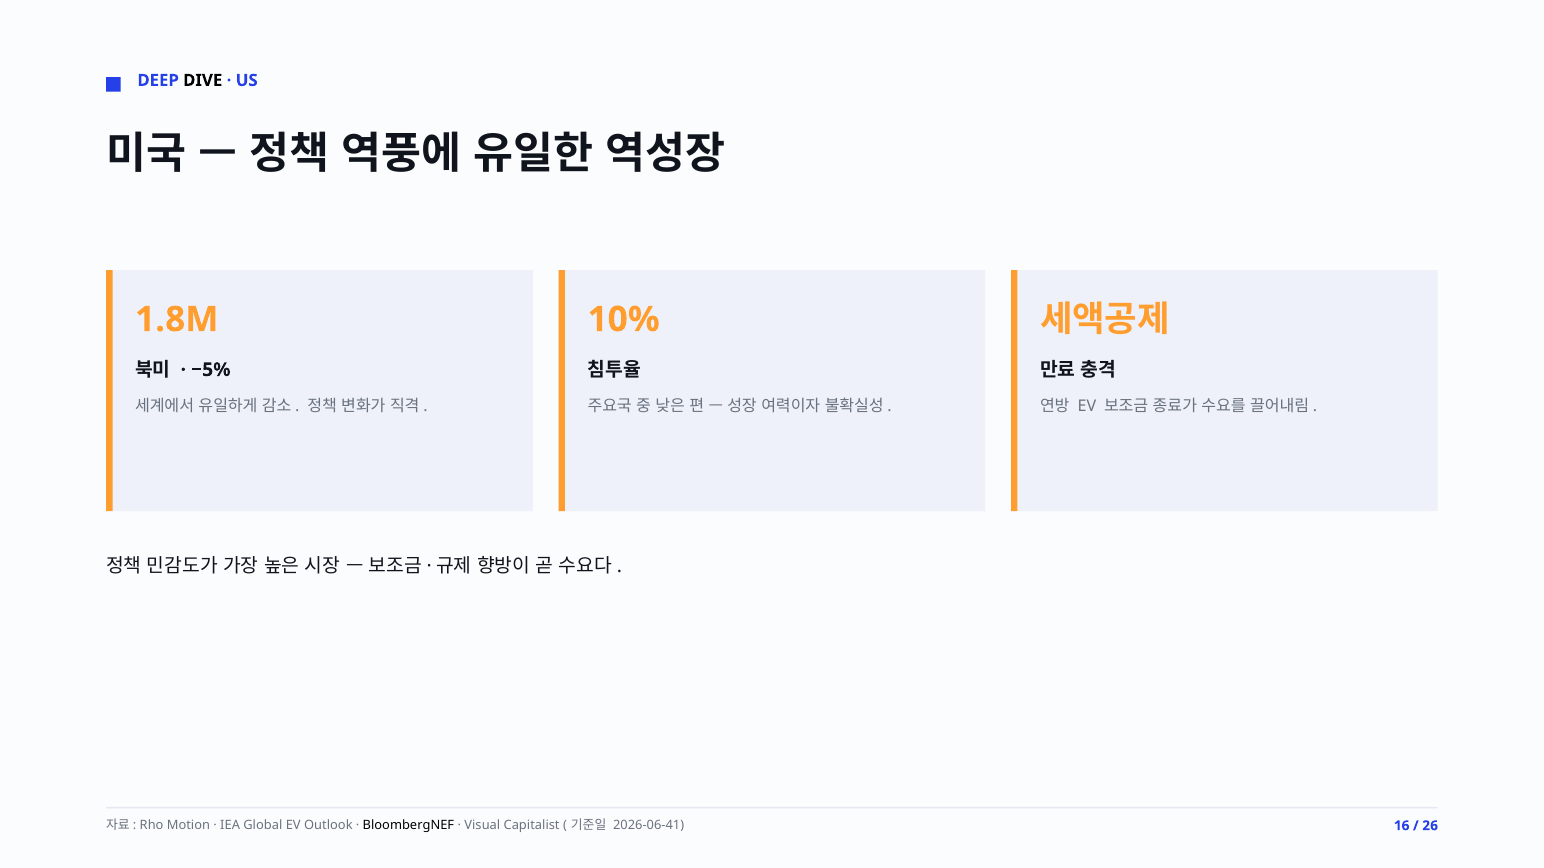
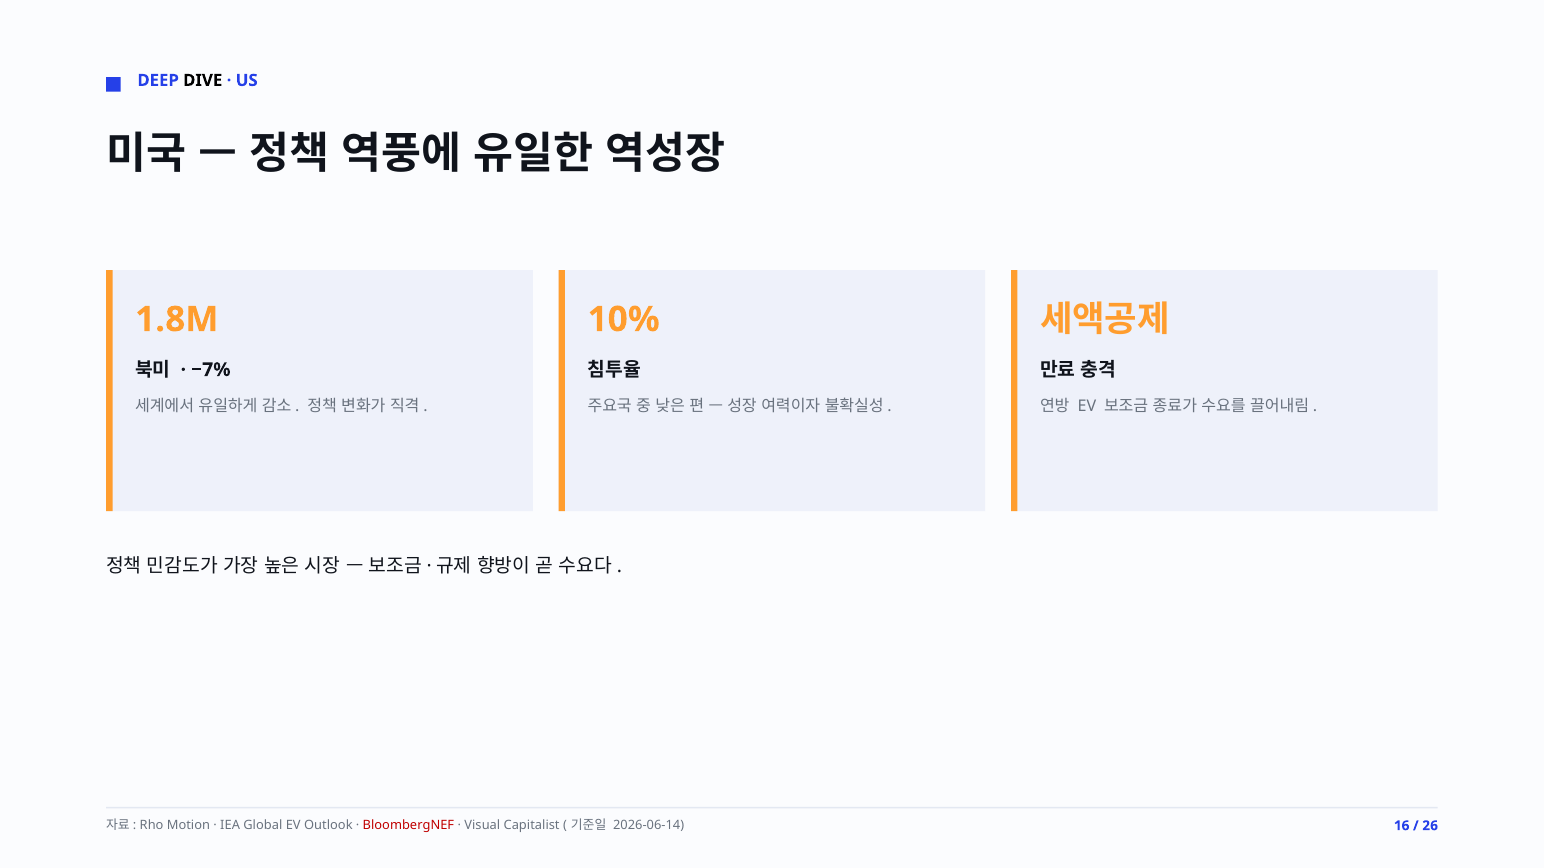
−5%: −5% -> −7% (211, 370)
BloombergNEF colour: black -> red (408, 826)
2026-06-41: 2026-06-41 -> 2026-06-14 (649, 826)
